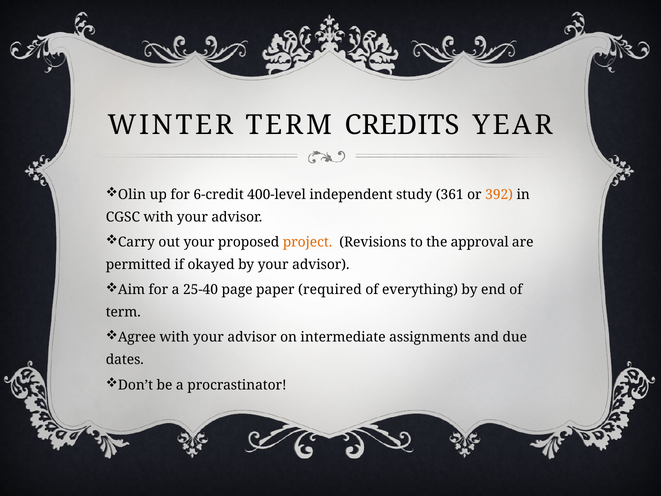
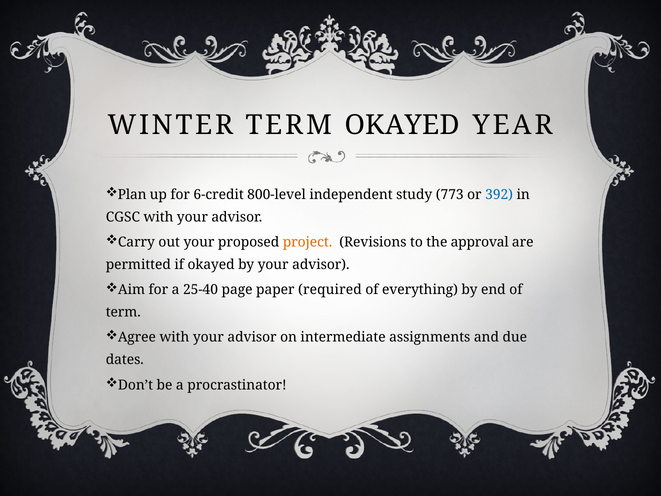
TERM CREDITS: CREDITS -> OKAYED (402, 125)
Olin: Olin -> Plan (132, 195)
400-level: 400-level -> 800-level (277, 195)
361: 361 -> 773 (450, 195)
392 colour: orange -> blue (499, 195)
